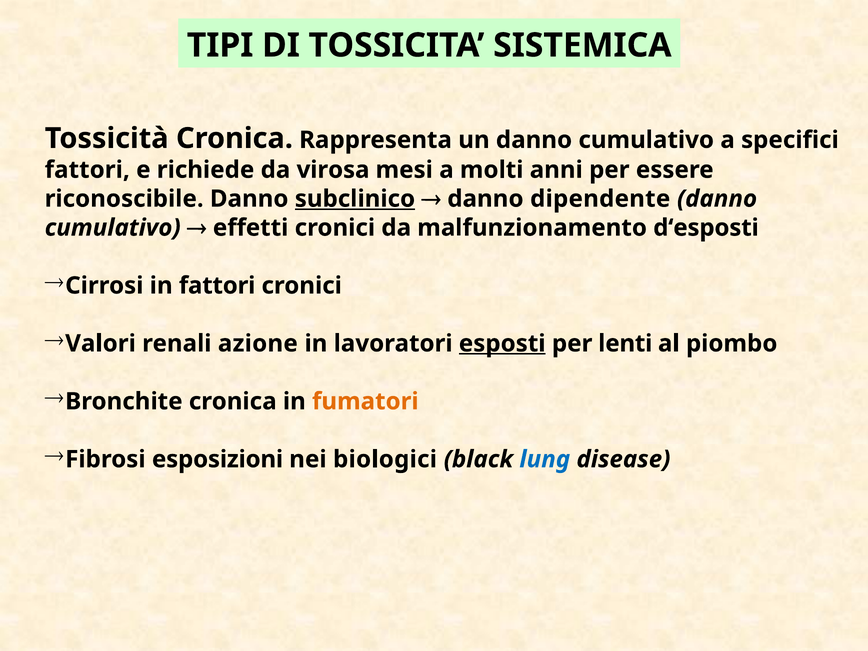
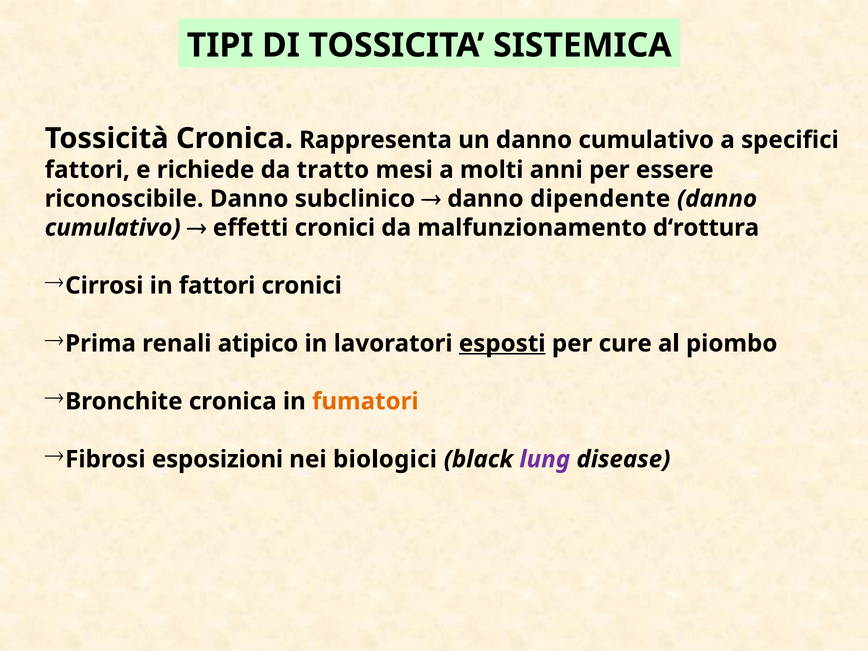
virosa: virosa -> tratto (333, 170)
subclinico underline: present -> none (355, 199)
d‘esposti: d‘esposti -> d‘rottura (706, 228)
Valori: Valori -> Prima (101, 344)
azione: azione -> atipico (258, 344)
lenti: lenti -> cure (625, 344)
lung colour: blue -> purple (545, 459)
